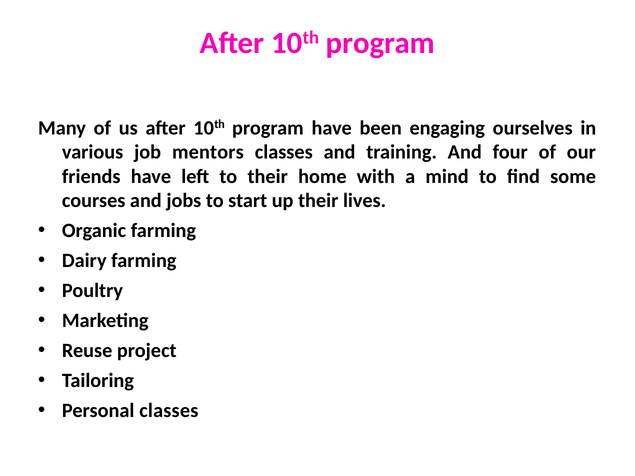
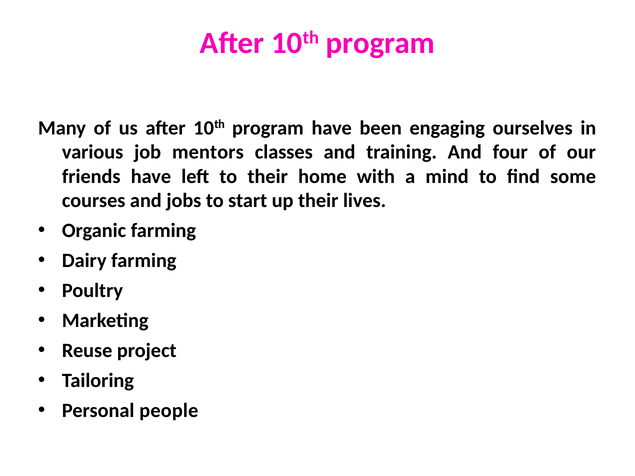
Personal classes: classes -> people (169, 411)
